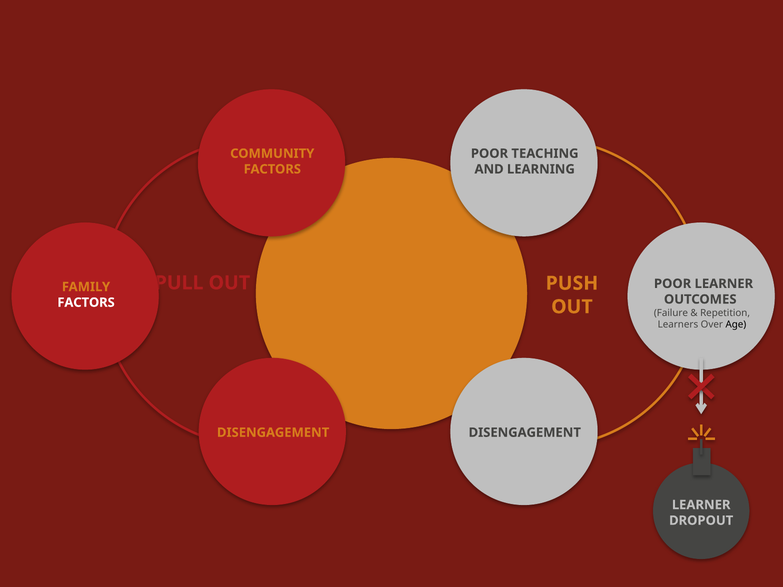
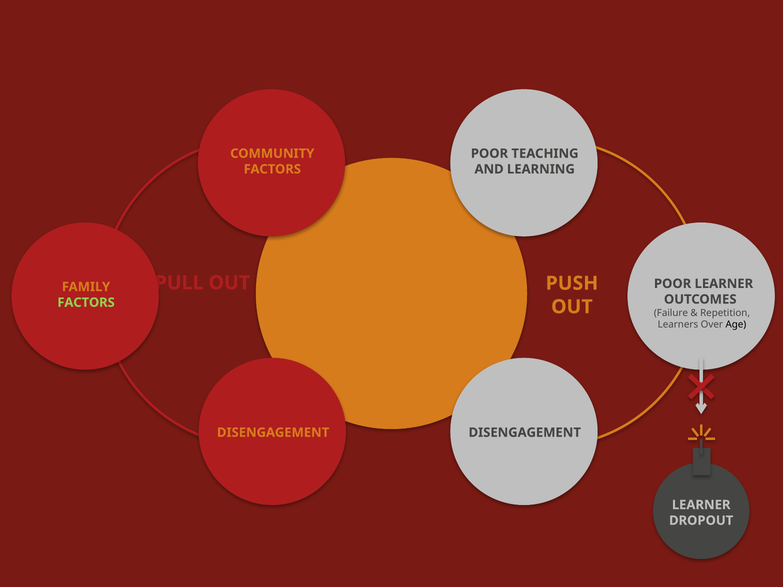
FACTORS colour: white -> light green (86, 303)
